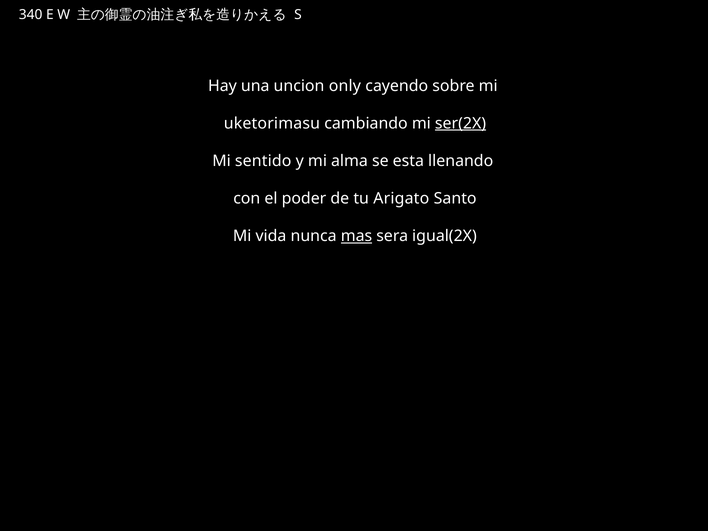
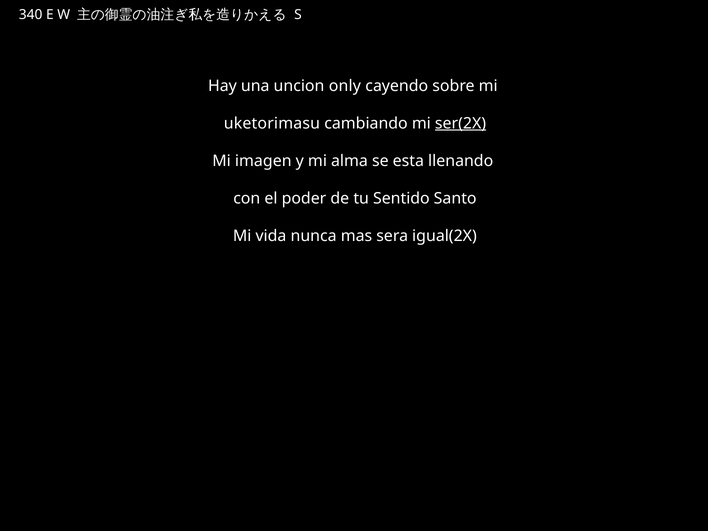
sentido: sentido -> imagen (263, 161)
Arigato: Arigato -> Sentido (401, 199)
mas underline: present -> none (356, 236)
